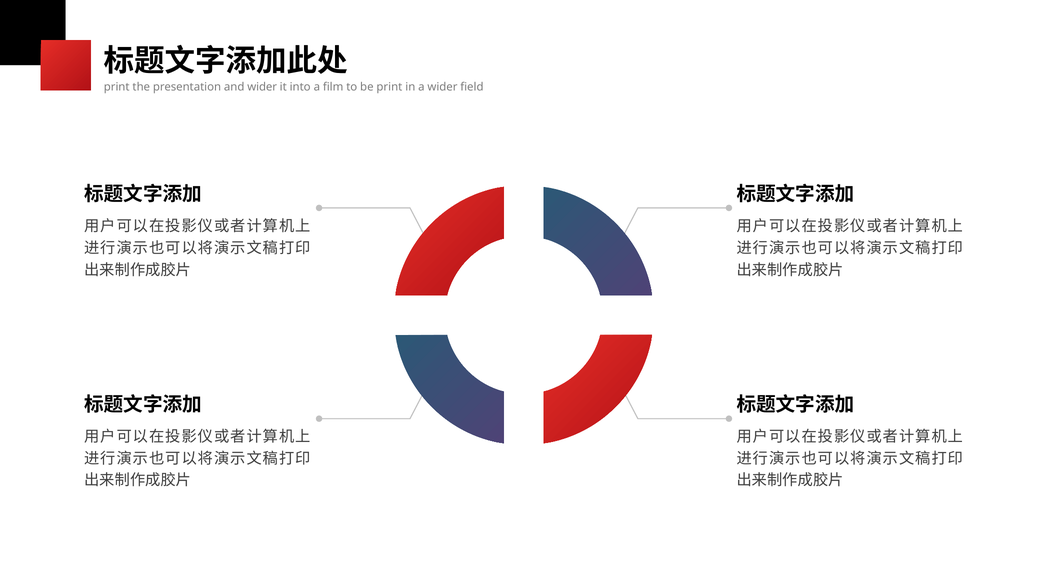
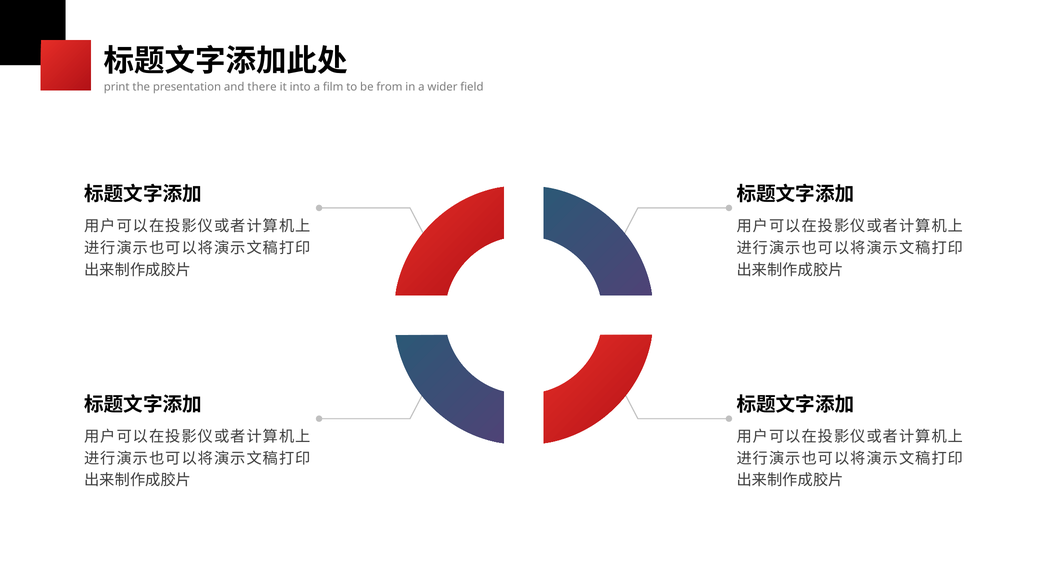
and wider: wider -> there (262, 87)
be print: print -> from (389, 87)
